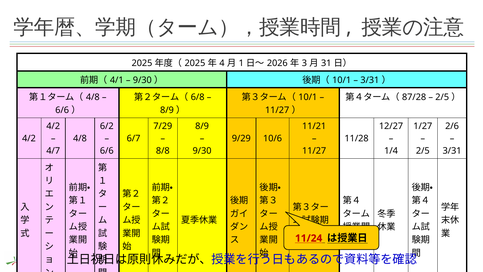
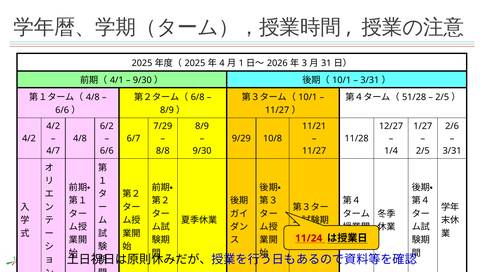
87/28: 87/28 -> 51/28 (414, 97)
10/6: 10/6 -> 10/8 (273, 138)
